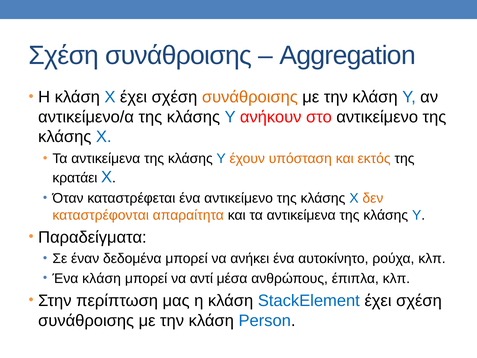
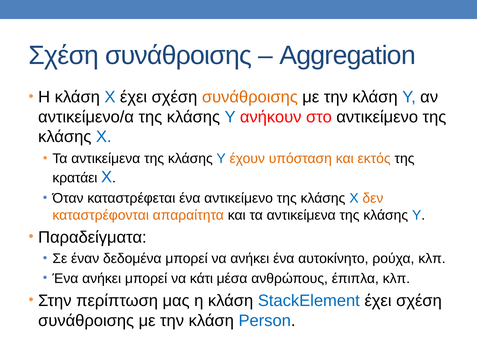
Ένα κλάση: κλάση -> ανήκει (102, 278)
αντί: αντί -> κάτι (201, 278)
